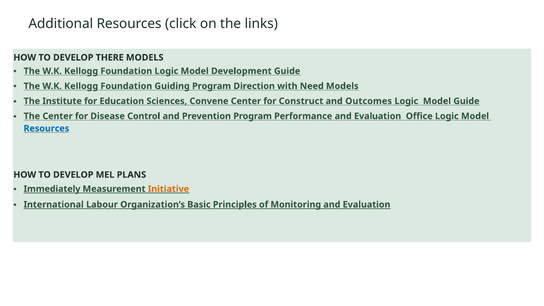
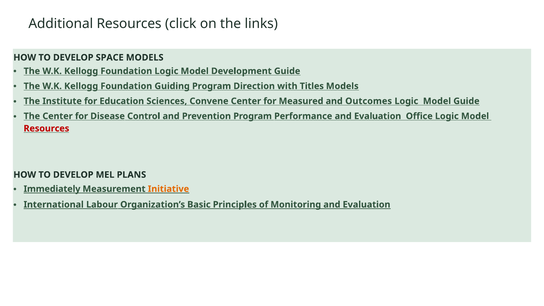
THERE: THERE -> SPACE (110, 58)
Need: Need -> Titles (312, 86)
Construct: Construct -> Measured (301, 101)
Resources colour: blue -> red (46, 128)
